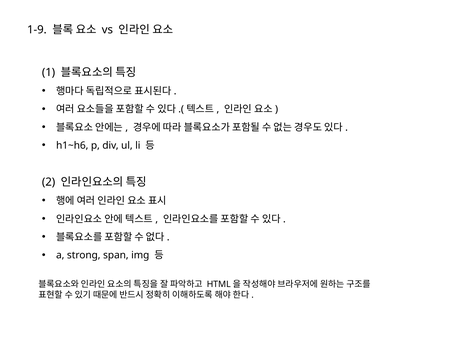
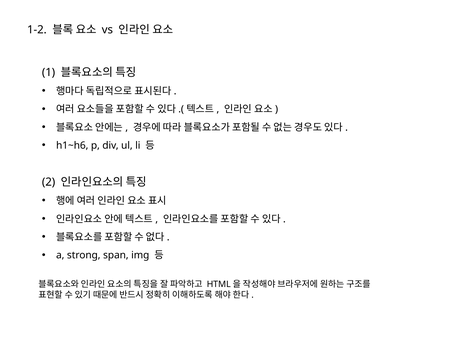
1-9: 1-9 -> 1-2 (37, 30)
